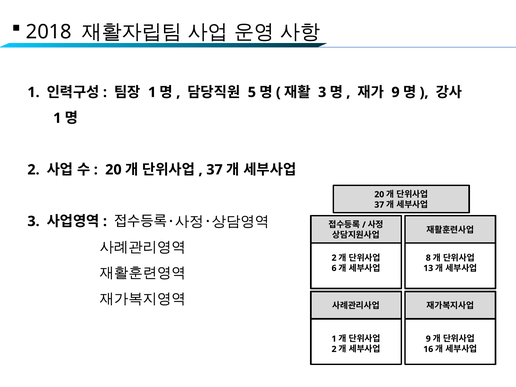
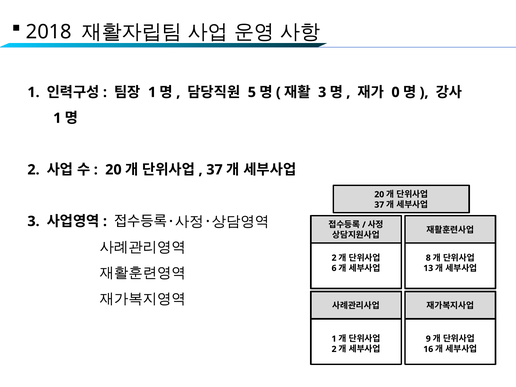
9: 9 -> 0 (396, 92)
